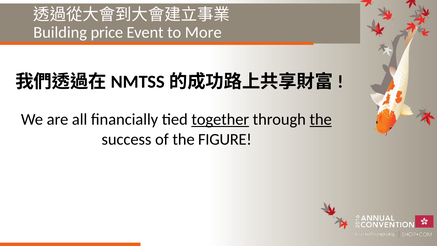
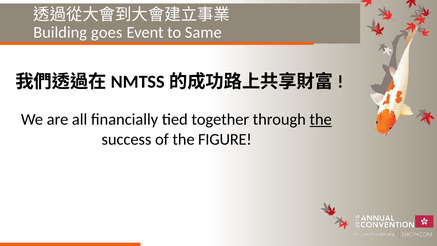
price: price -> goes (107, 33)
More: More -> Same (203, 33)
together underline: present -> none (220, 119)
